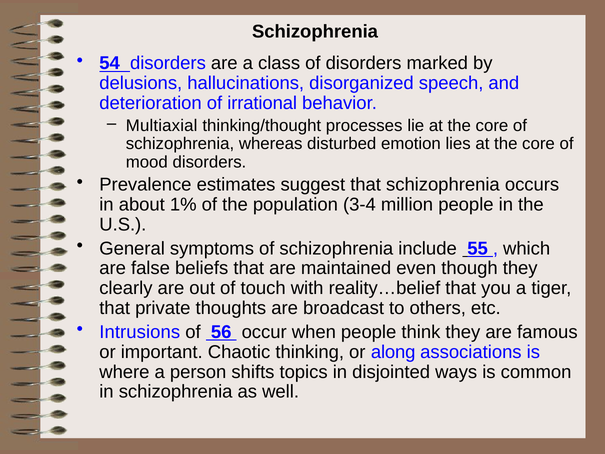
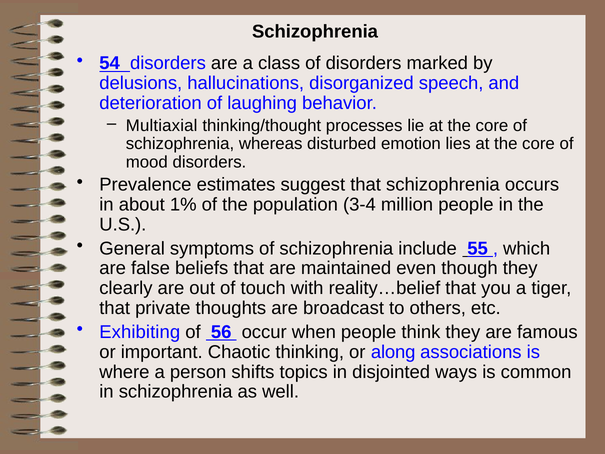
irrational: irrational -> laughing (262, 103)
Intrusions: Intrusions -> Exhibiting (140, 332)
